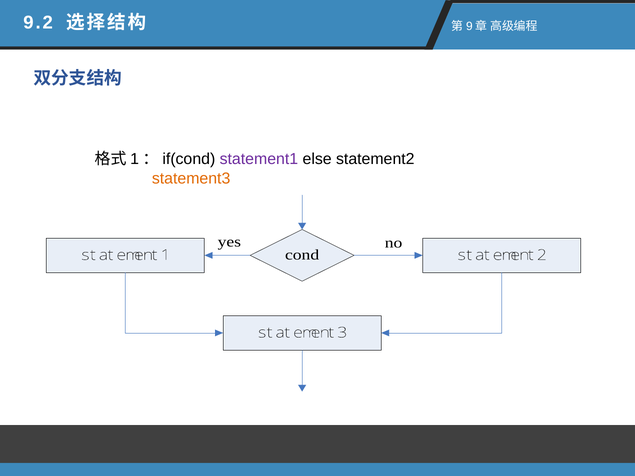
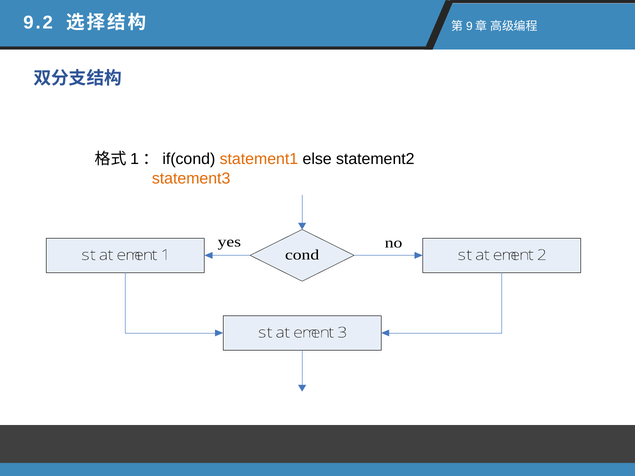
statement1 colour: purple -> orange (259, 159)
